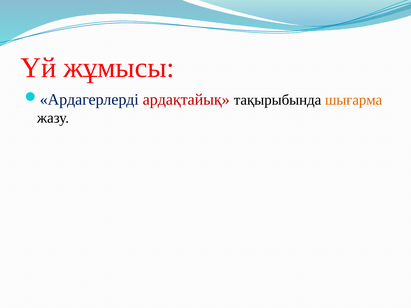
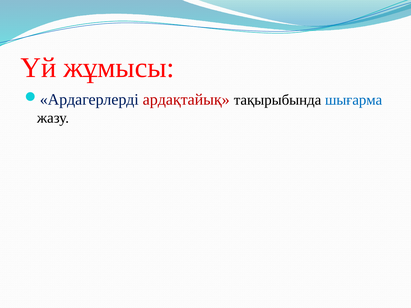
шығарма colour: orange -> blue (354, 100)
